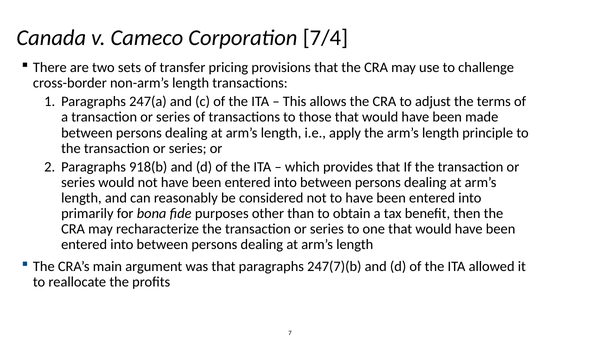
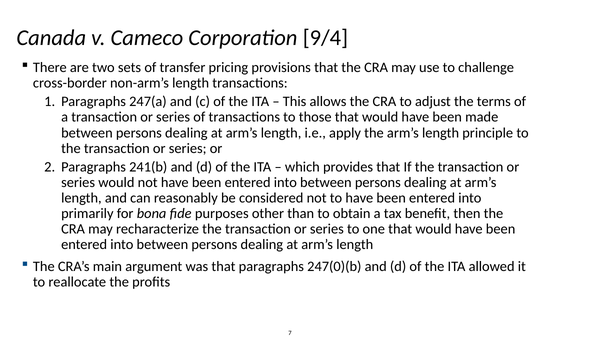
7/4: 7/4 -> 9/4 (325, 38)
918(b: 918(b -> 241(b (148, 167)
247(7)(b: 247(7)(b -> 247(0)(b (334, 267)
